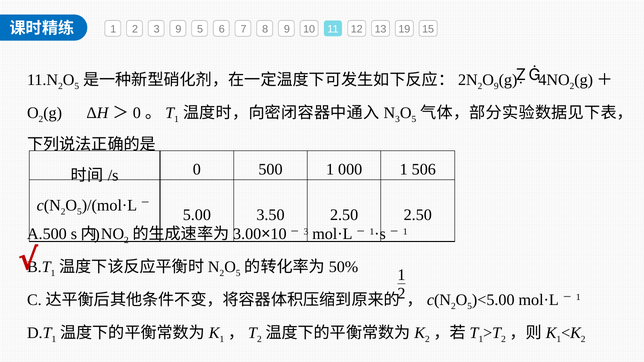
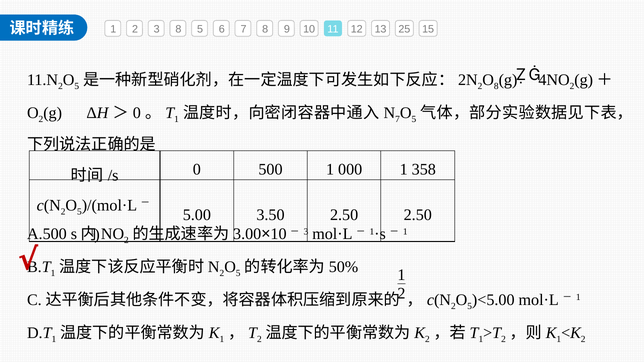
3 9: 9 -> 8 (178, 29)
19: 19 -> 25 (404, 29)
9: 9 -> 8 (496, 86)
3: 3 -> 7 (398, 119)
506: 506 -> 358 (424, 170)
